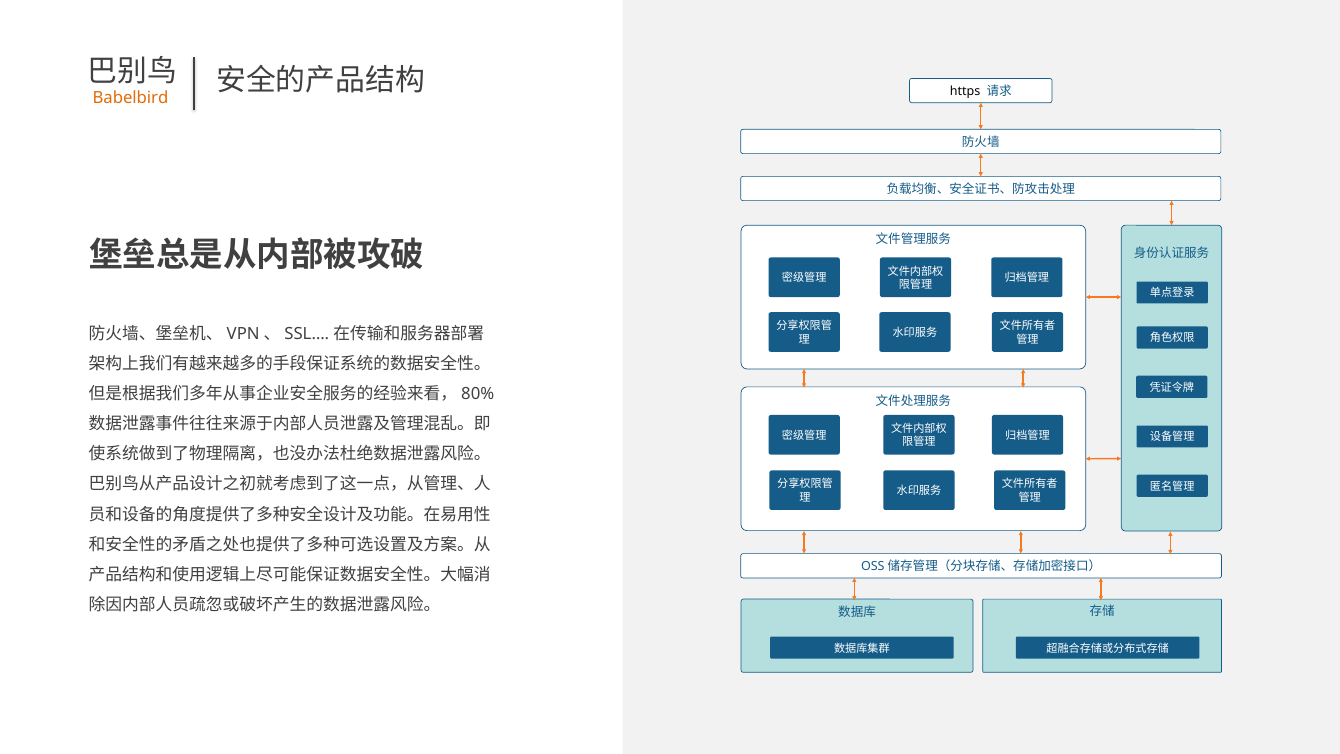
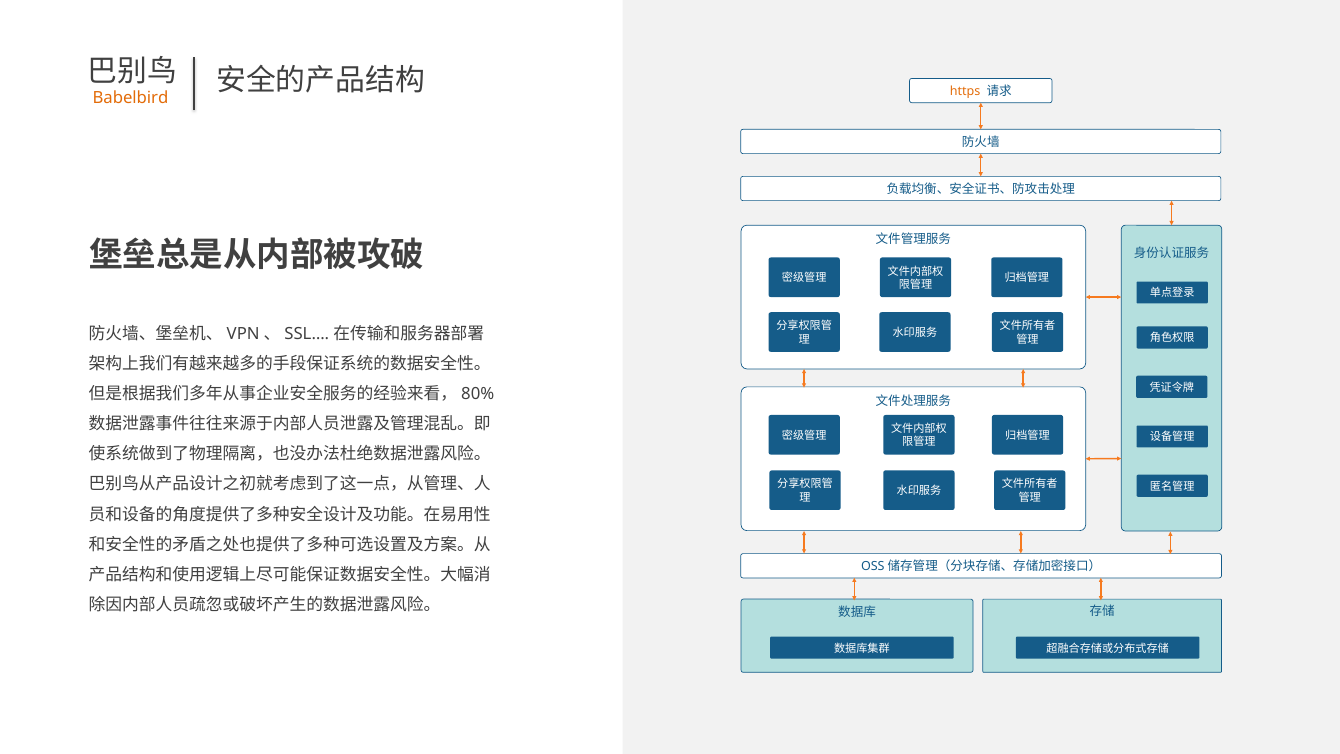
https colour: black -> orange (965, 91)
